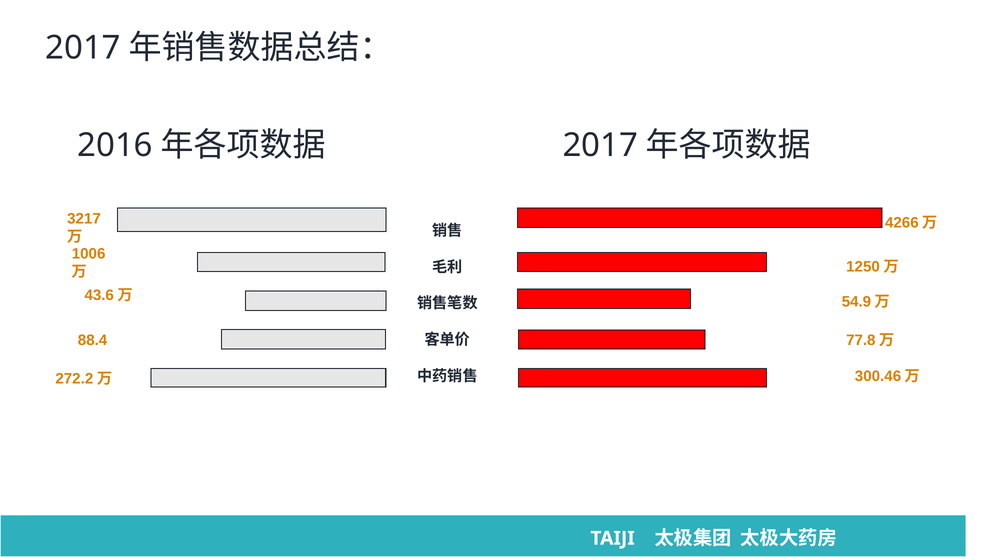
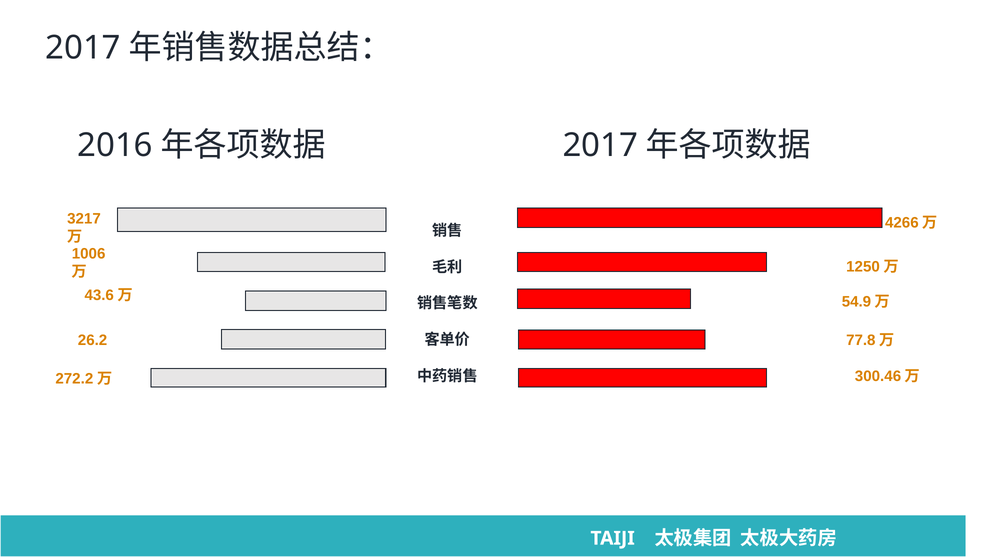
88.4: 88.4 -> 26.2 (93, 340)
